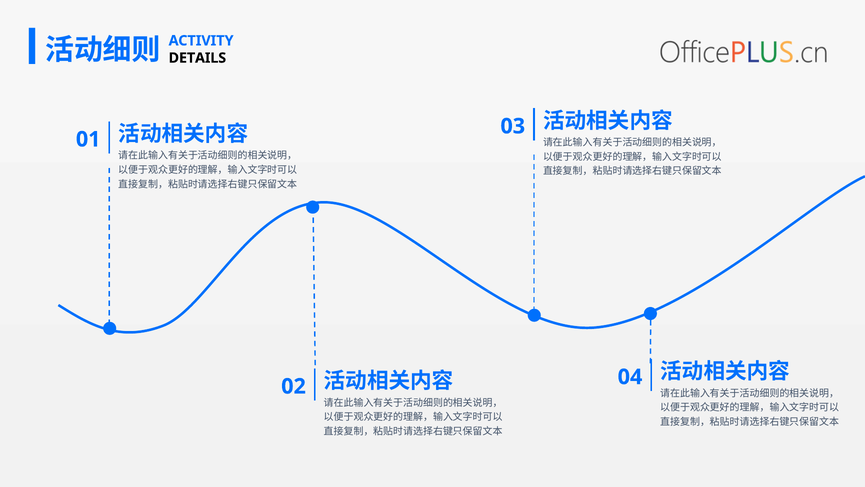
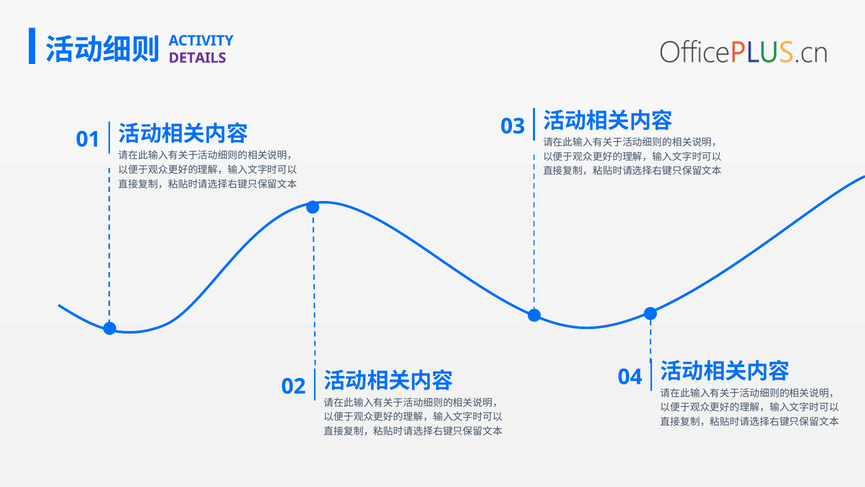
DETAILS colour: black -> purple (197, 58)
